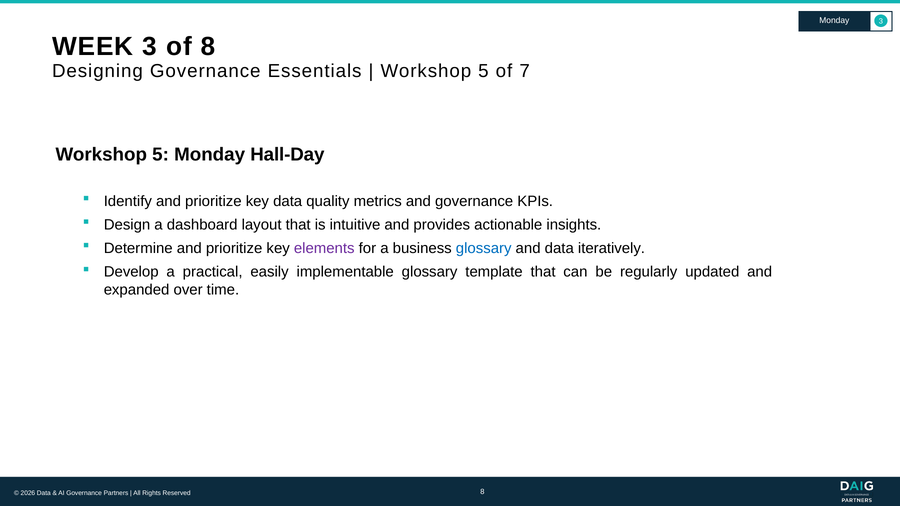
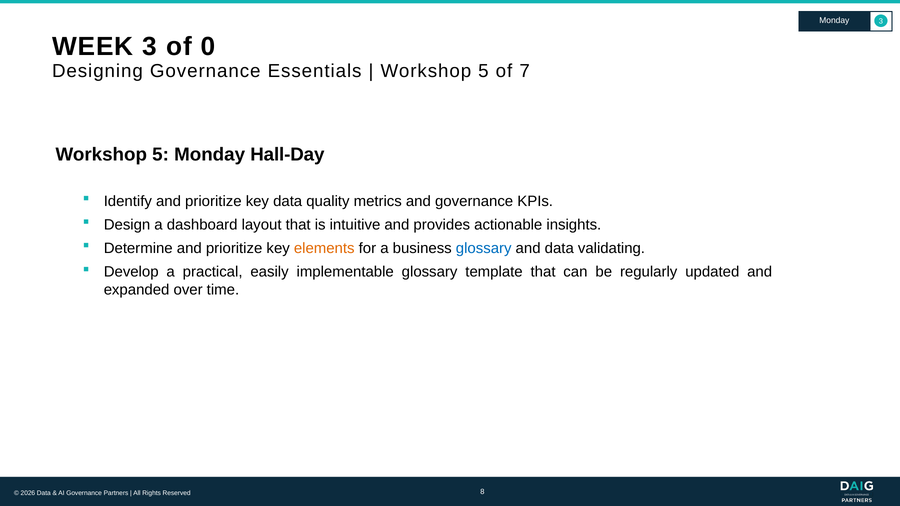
of 8: 8 -> 0 (208, 47)
elements colour: purple -> orange (324, 249)
iteratively: iteratively -> validating (611, 249)
